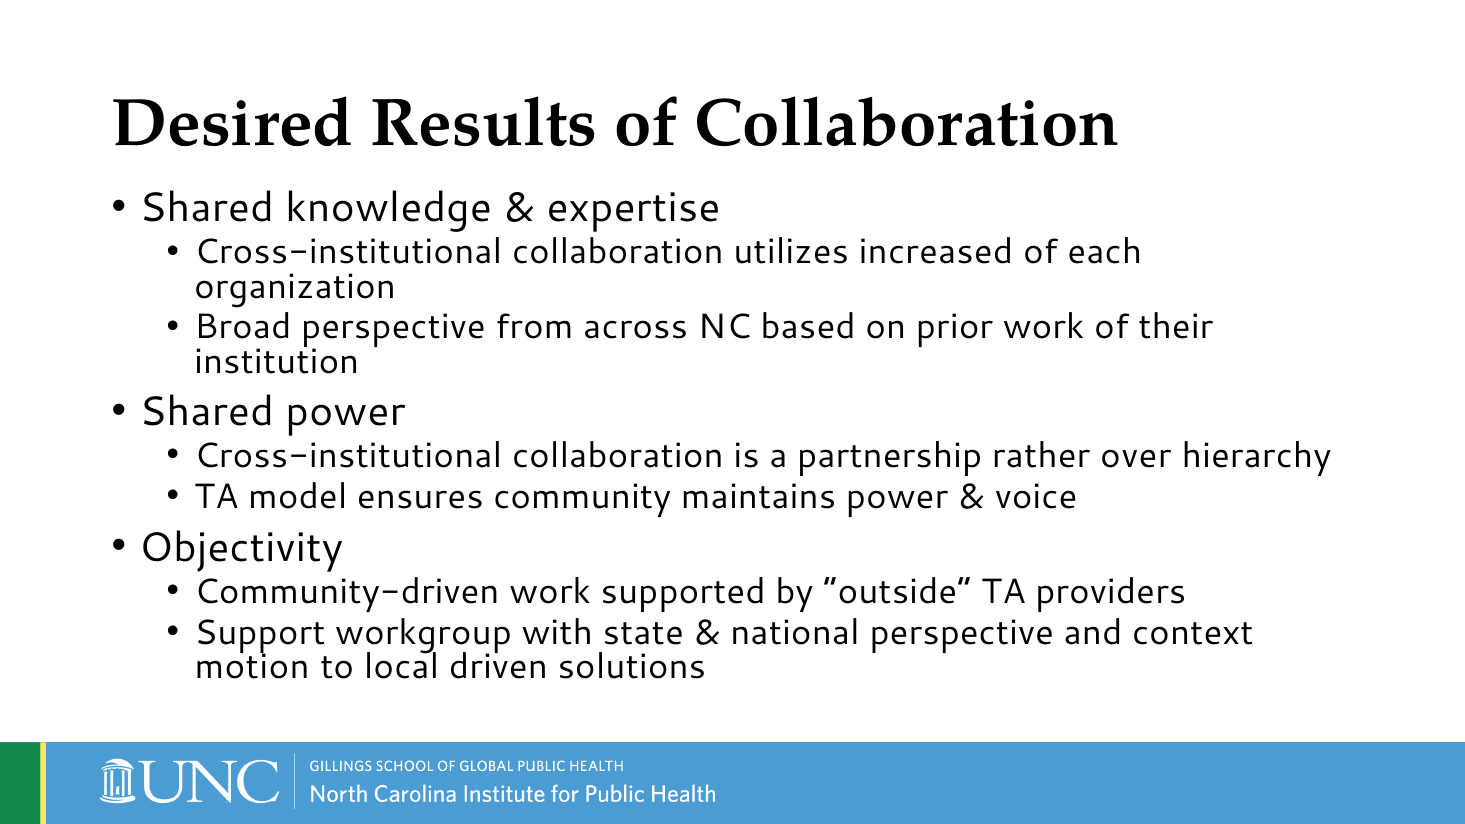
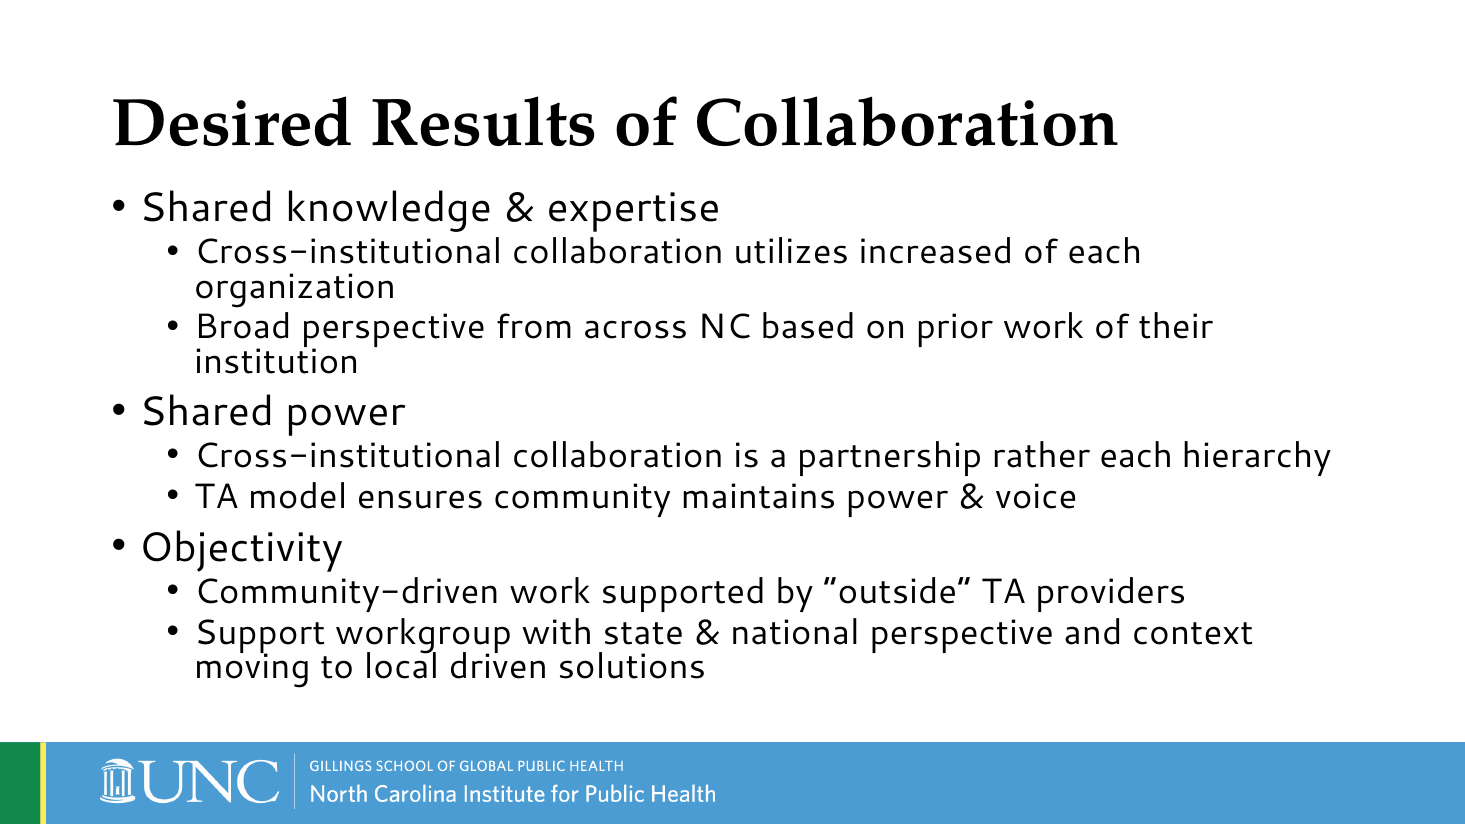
rather over: over -> each (1136, 456)
motion: motion -> moving (252, 667)
